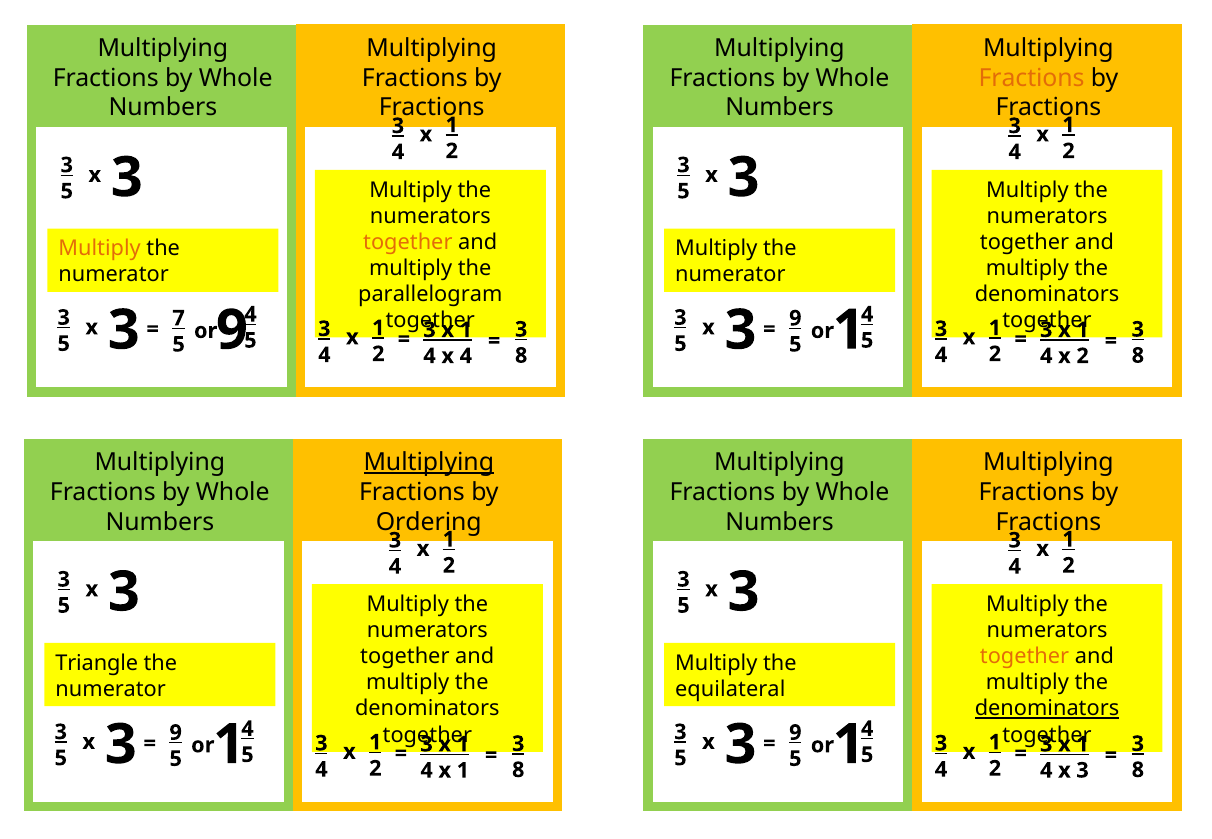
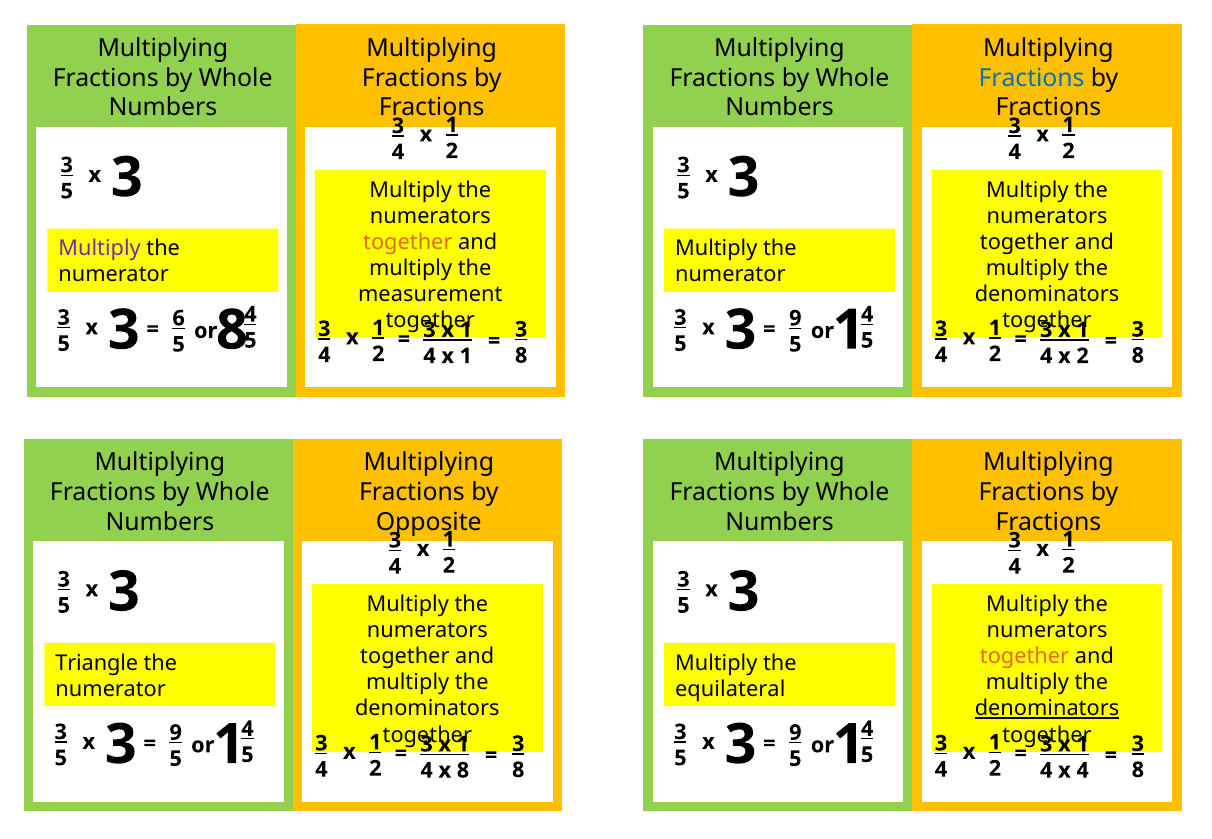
Fractions colour: orange -> blue (1032, 78)
Multiply colour: orange -> purple (100, 249)
parallelogram: parallelogram -> measurement (430, 294)
7: 7 -> 6 (179, 318)
or 9: 9 -> 8 (232, 330)
4 x 4: 4 -> 1 (466, 356)
Multiplying underline: present -> none (429, 462)
Ordering: Ordering -> Opposite (429, 522)
4 x 1: 1 -> 8 (463, 770)
3: 3 -> 4 (1083, 770)
